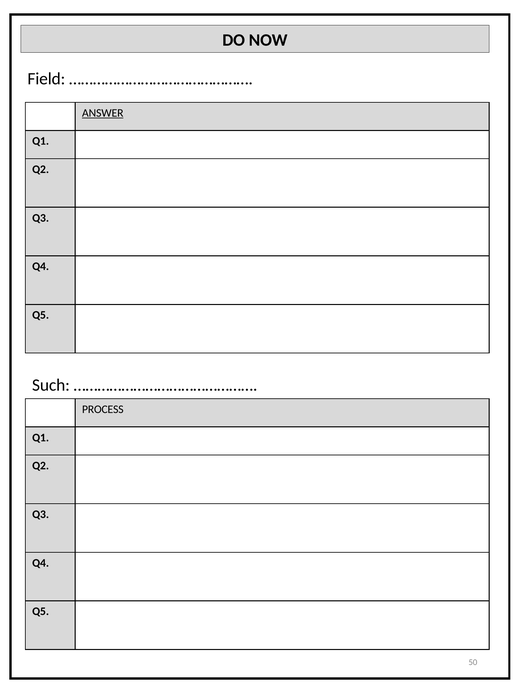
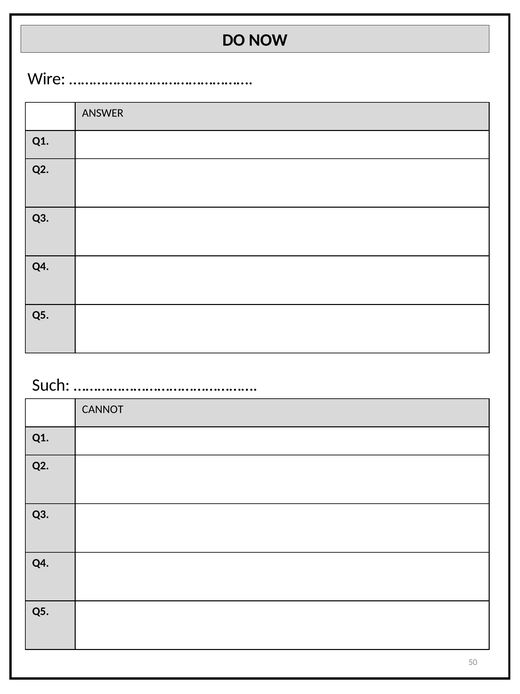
Field: Field -> Wire (46, 79)
ANSWER underline: present -> none (103, 113)
PROCESS: PROCESS -> CANNOT (103, 409)
